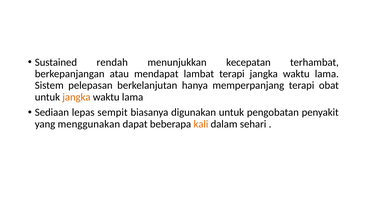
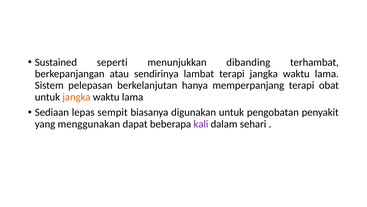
rendah: rendah -> seperti (112, 62)
kecepatan: kecepatan -> dibanding (248, 62)
mendapat: mendapat -> sendirinya (156, 74)
kali colour: orange -> purple (201, 124)
